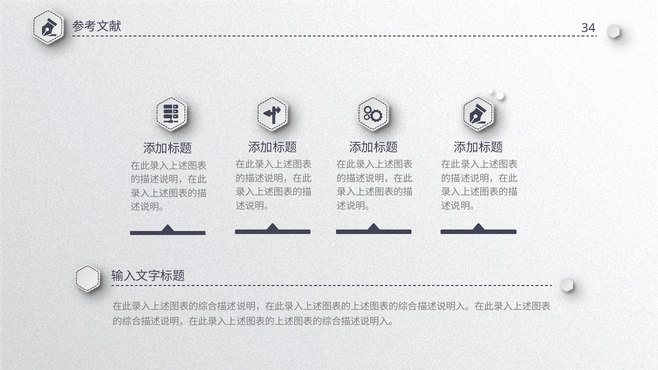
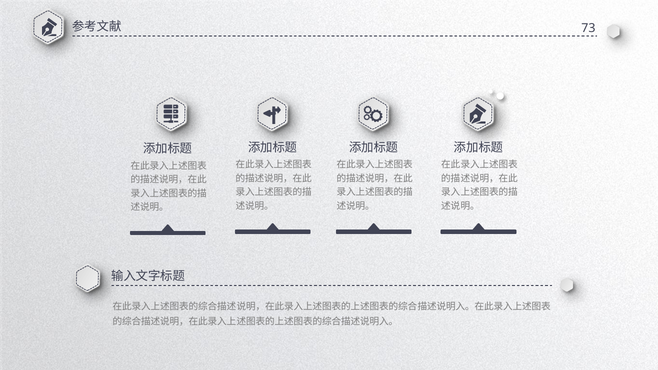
34: 34 -> 73 (588, 28)
